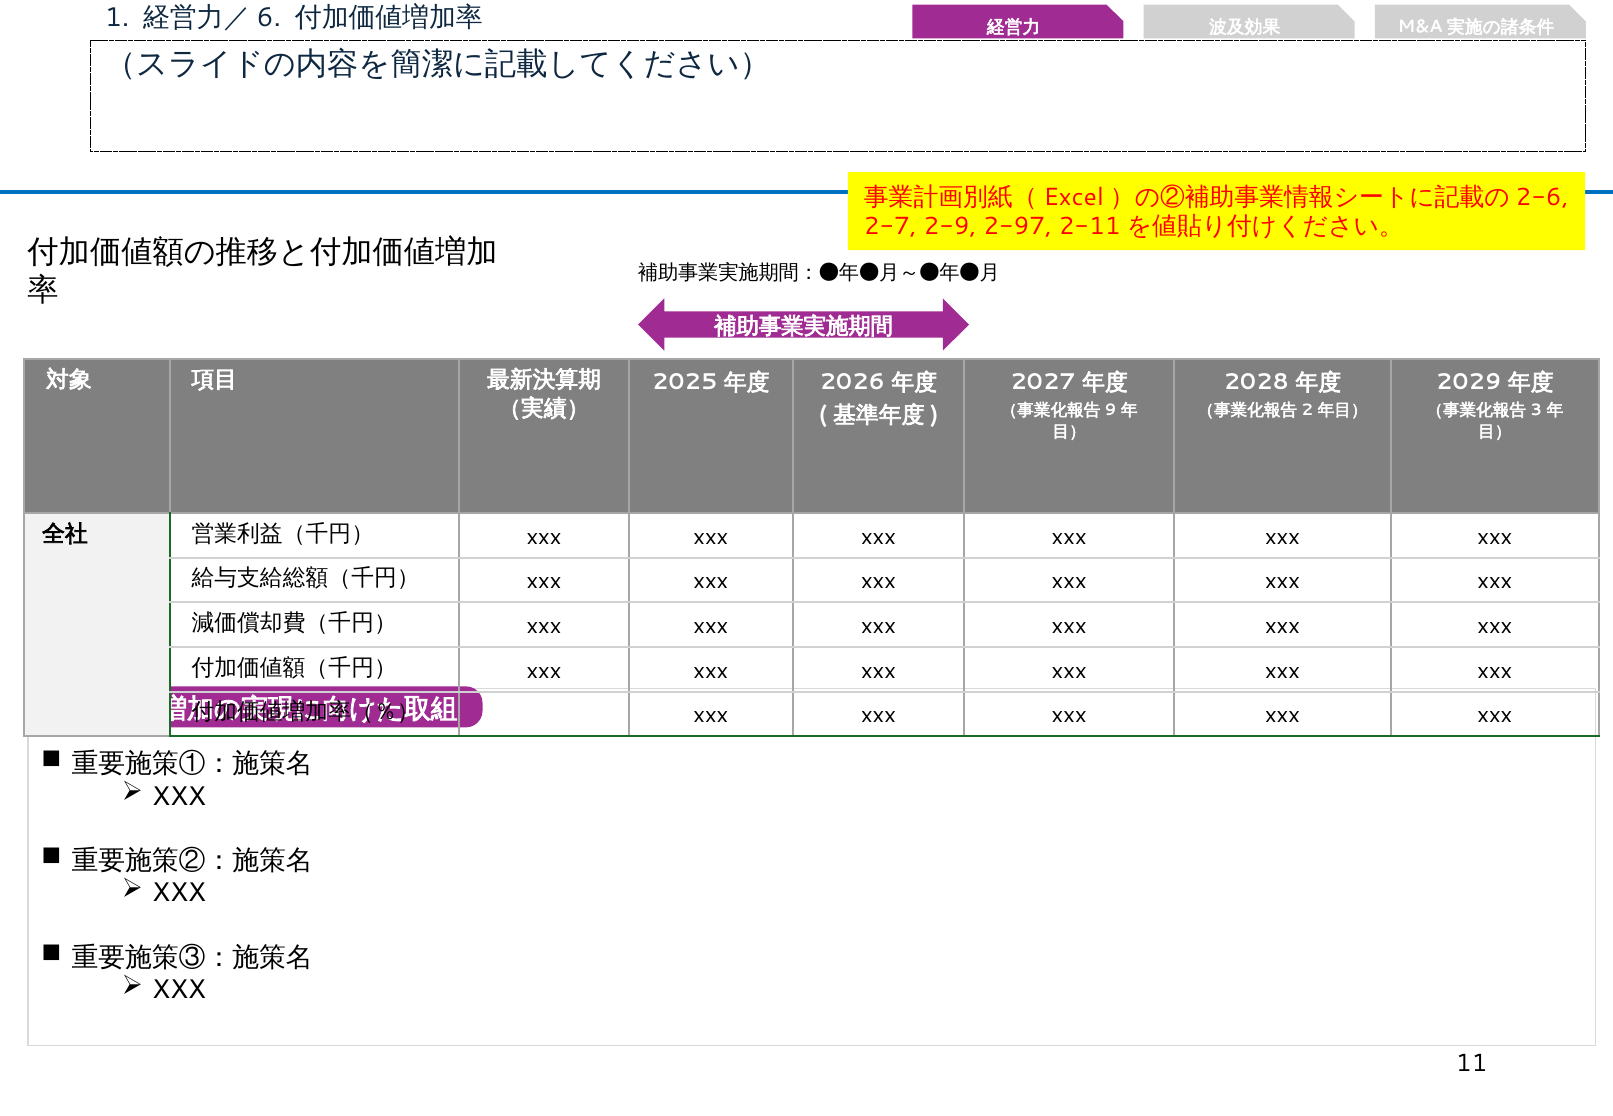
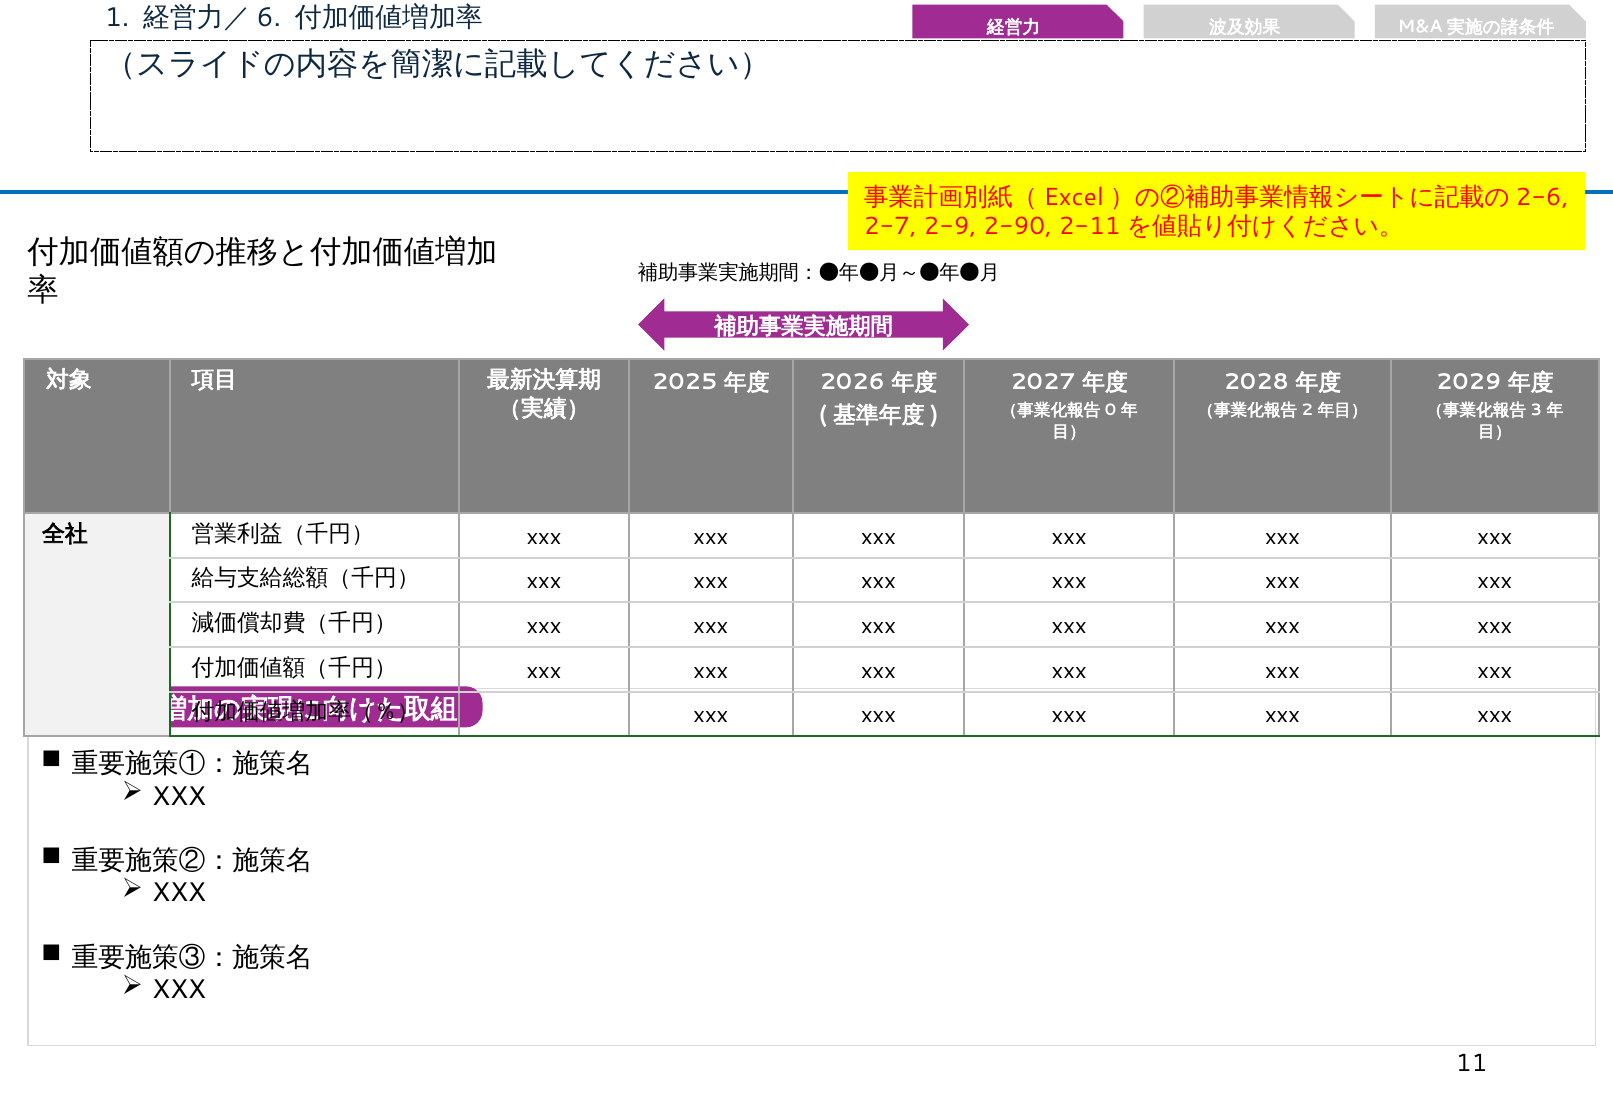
2-97: 2-97 -> 2-90 (1018, 227)
9: 9 -> 0 (1111, 410)
